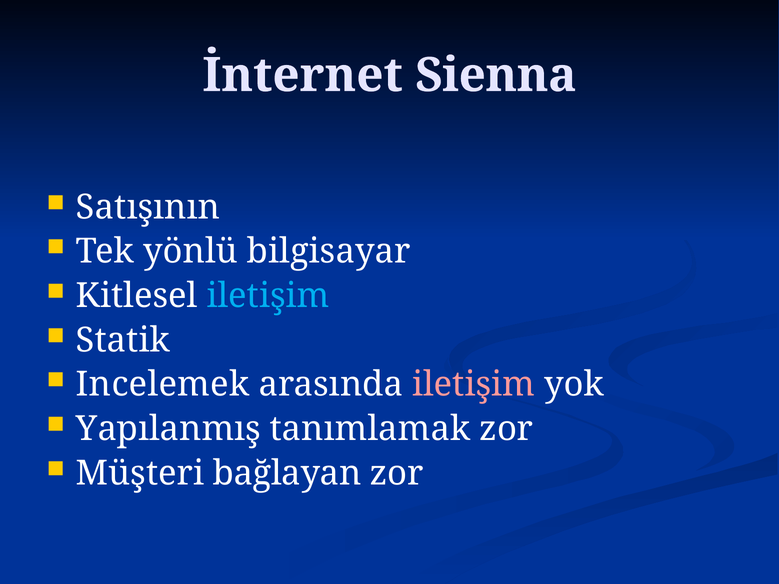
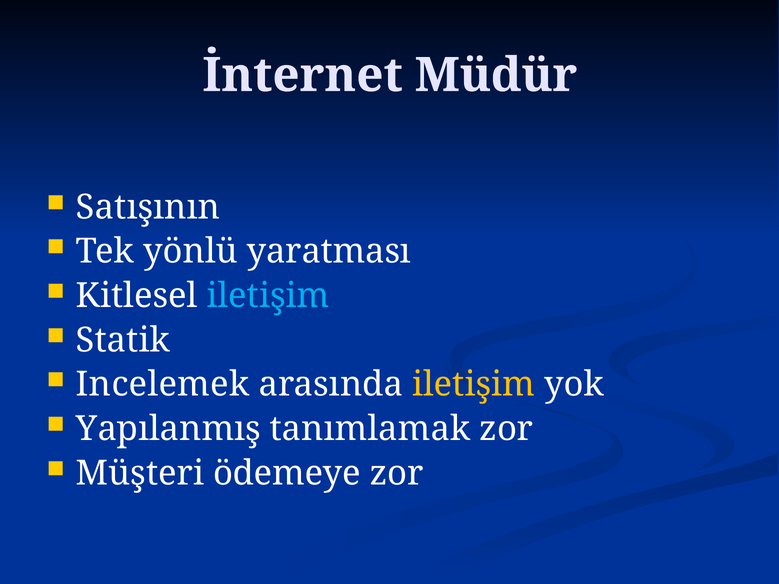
Sienna: Sienna -> Müdür (496, 75)
bilgisayar: bilgisayar -> yaratması (329, 252)
iletişim colour: pink -> yellow (474, 385)
bağlayan: bağlayan -> ödemeye (287, 473)
